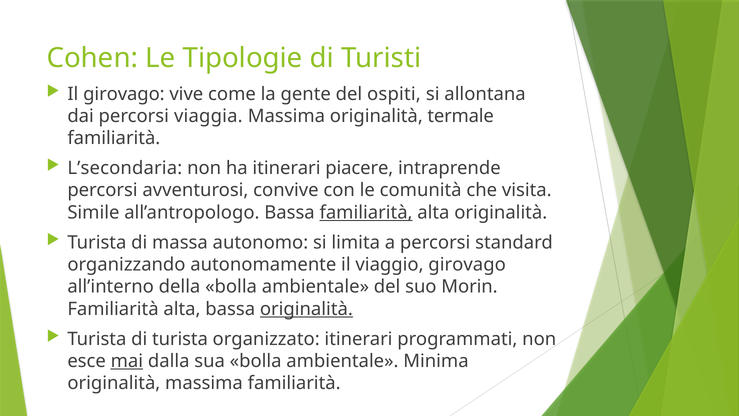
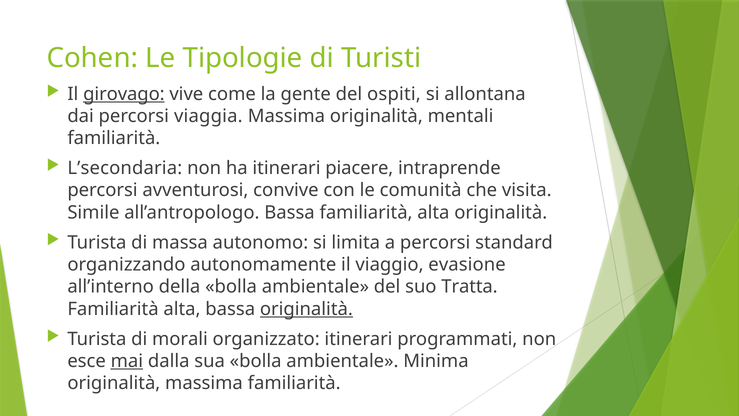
girovago underline: none -> present (124, 94)
termale: termale -> mentali (461, 116)
familiarità underline: present -> none (366, 212)
viaggio girovago: girovago -> evasione (467, 264)
Morin: Morin -> Tratta (470, 287)
di turista: turista -> morali (180, 339)
